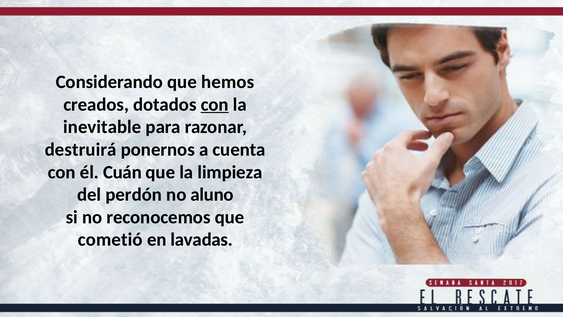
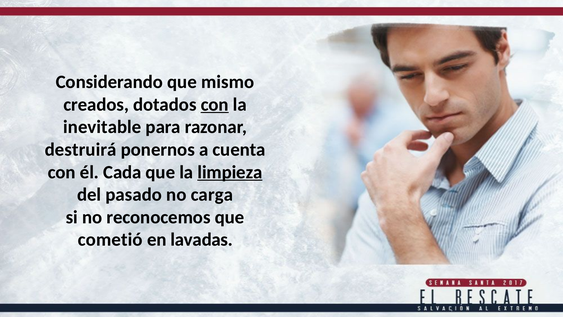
hemos: hemos -> mismo (228, 82)
Cuán: Cuán -> Cada (122, 172)
limpieza underline: none -> present (230, 172)
perdón: perdón -> pasado (134, 194)
aluno: aluno -> carga (212, 194)
